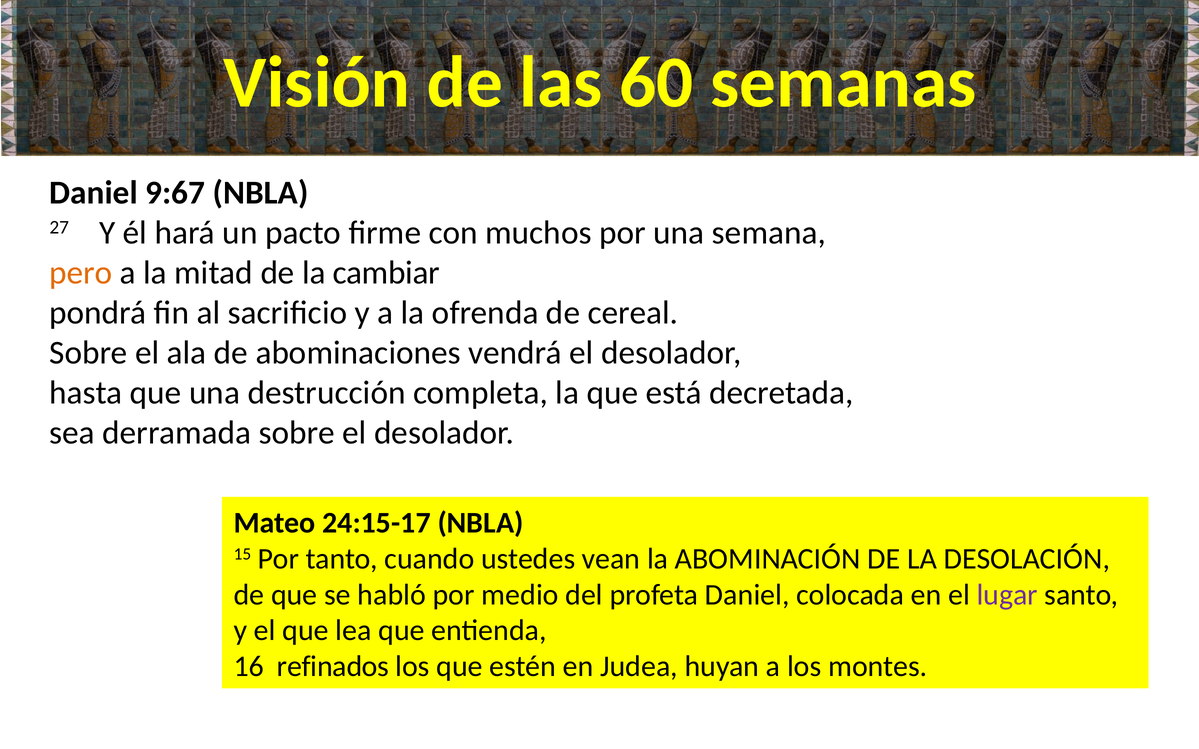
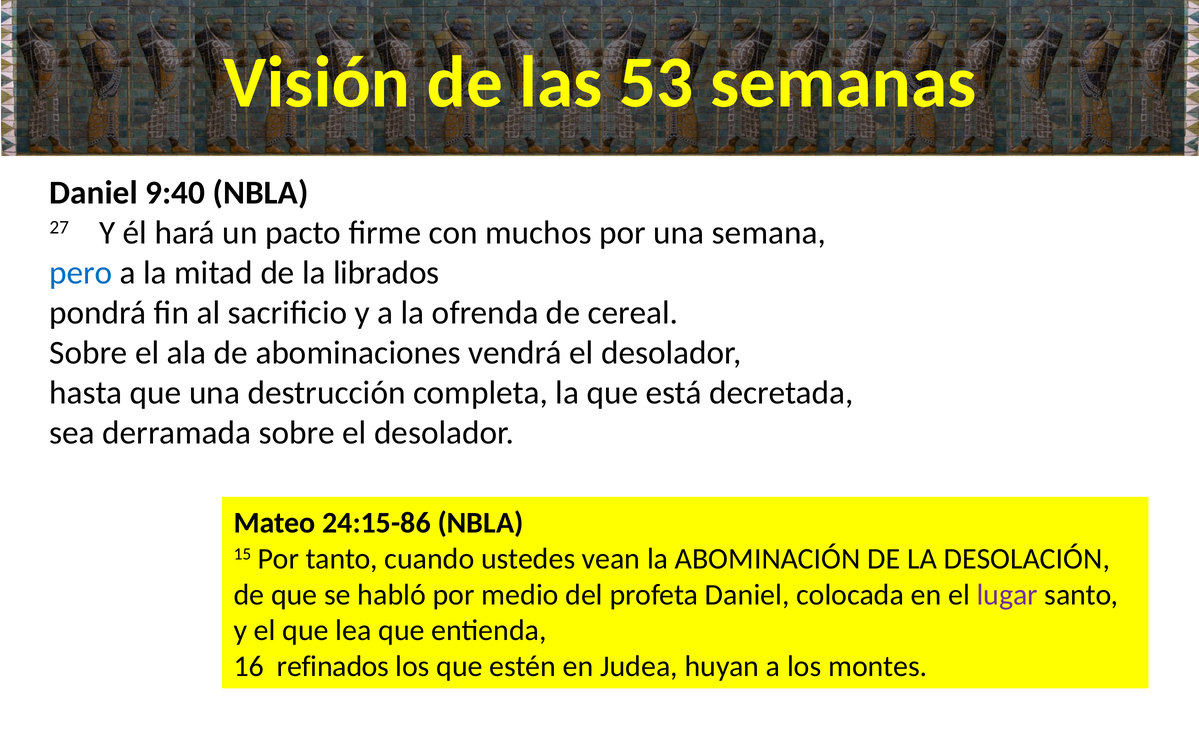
60: 60 -> 53 (656, 83)
9:67: 9:67 -> 9:40 (175, 193)
pero colour: orange -> blue (81, 273)
cambiar: cambiar -> librados (386, 273)
24:15-17: 24:15-17 -> 24:15-86 (376, 523)
